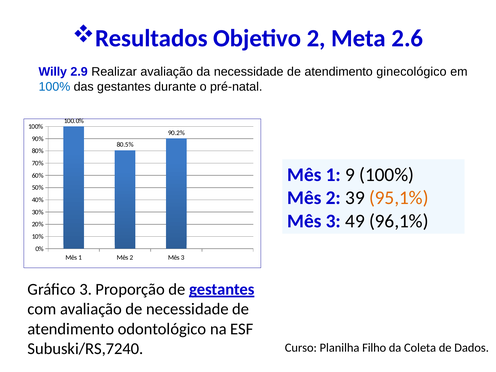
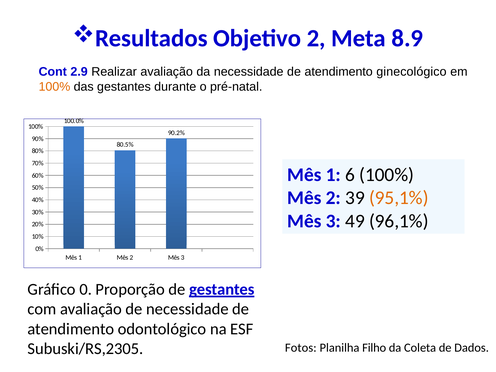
2.6: 2.6 -> 8.9 (407, 38)
Willy: Willy -> Cont (53, 72)
100% colour: blue -> orange (54, 87)
9: 9 -> 6 (350, 175)
Gráfico 3: 3 -> 0 (86, 289)
Subuski/RS,7240: Subuski/RS,7240 -> Subuski/RS,2305 (86, 349)
Curso: Curso -> Fotos (301, 348)
